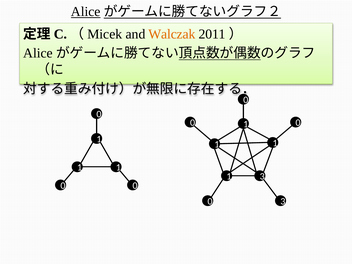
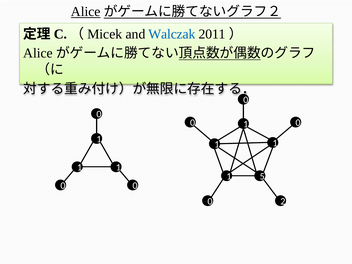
Walczak colour: orange -> blue (172, 34)
1 3: 3 -> 5 (262, 176)
0 3: 3 -> 2 (283, 201)
